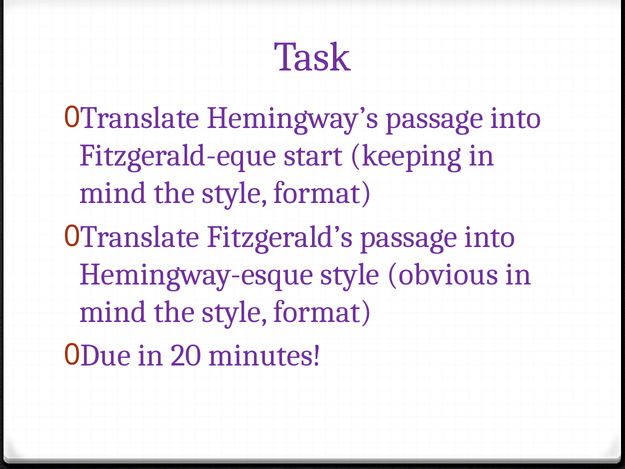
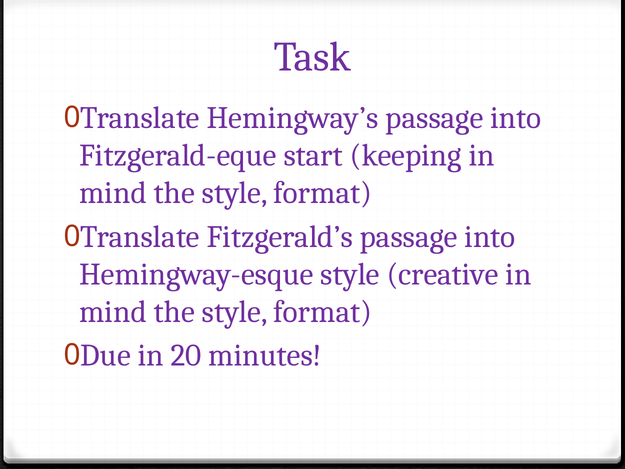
obvious: obvious -> creative (443, 274)
